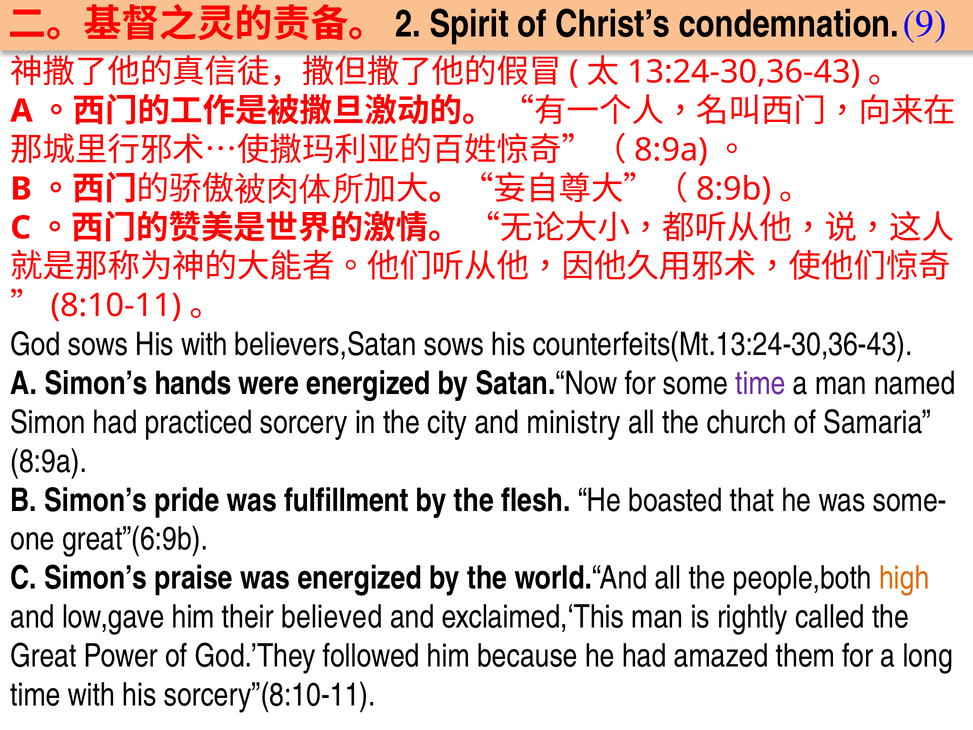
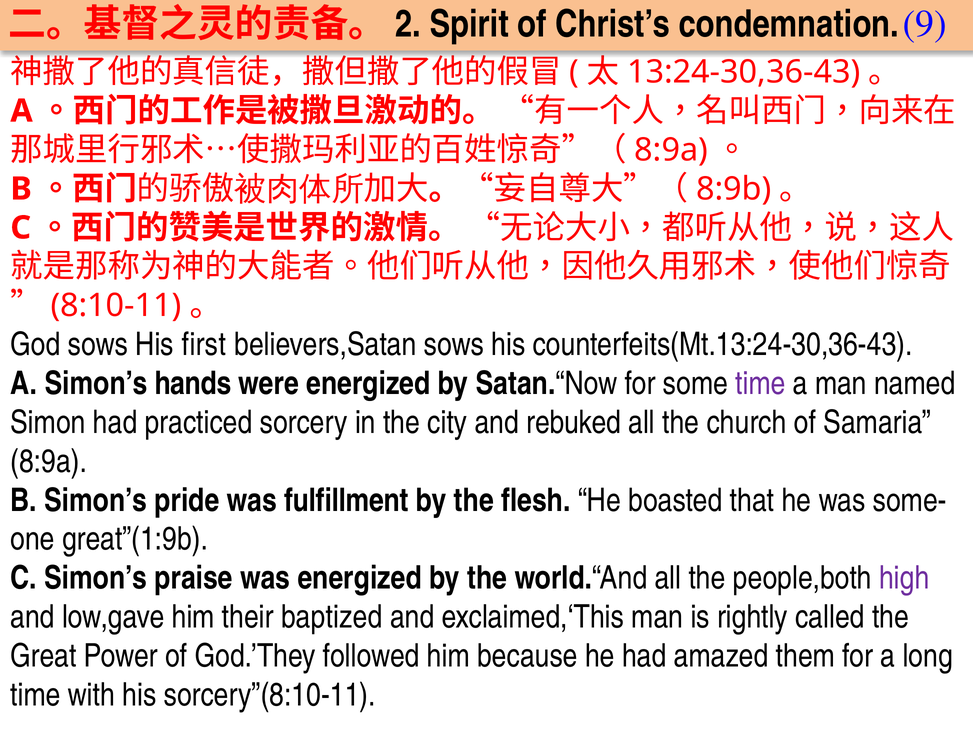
His with: with -> first (204, 344)
ministry: ministry -> rebuked (574, 422)
great”(6:9b: great”(6:9b -> great”(1:9b (135, 539)
high colour: orange -> purple (904, 578)
believed: believed -> baptized (332, 617)
